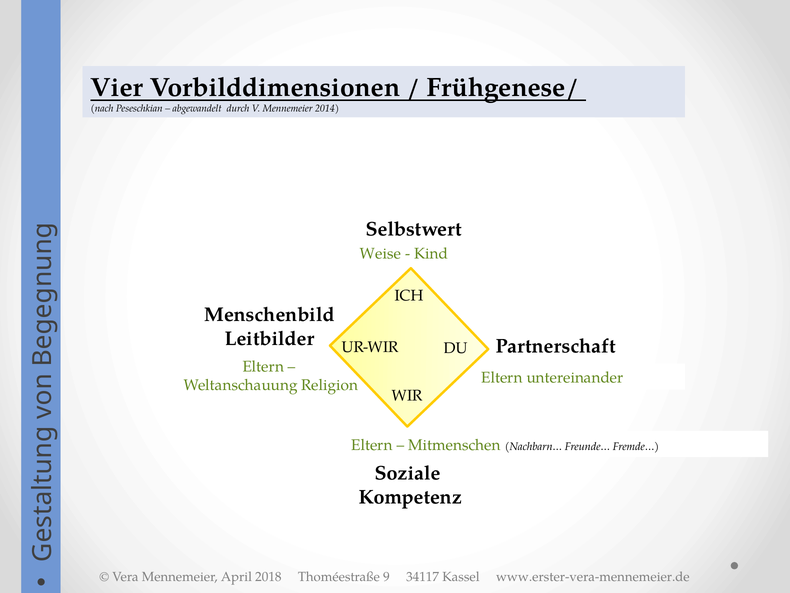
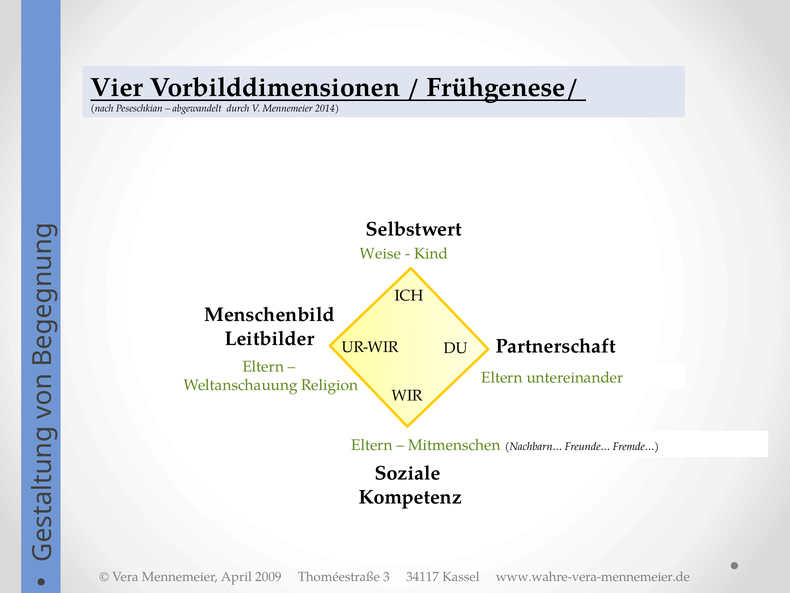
2018: 2018 -> 2009 (268, 576)
9: 9 -> 3 (386, 576)
www.erster-vera-mennemeier.de: www.erster-vera-mennemeier.de -> www.wahre-vera-mennemeier.de (593, 576)
